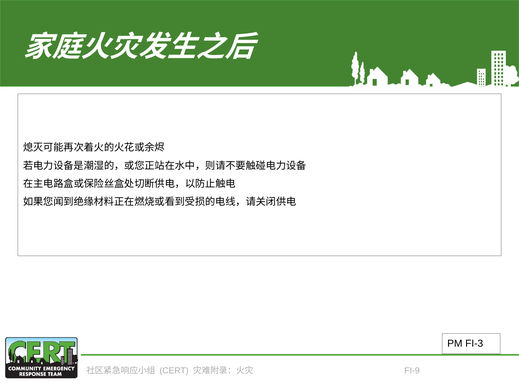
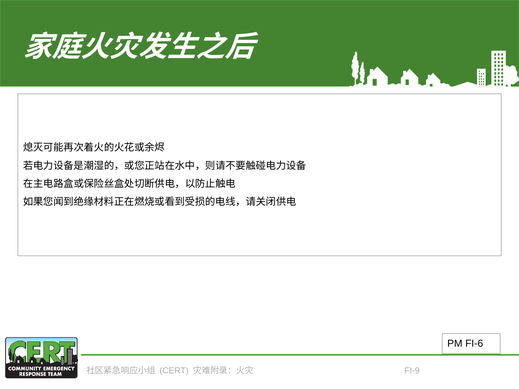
FI-3: FI-3 -> FI-6 (474, 344)
